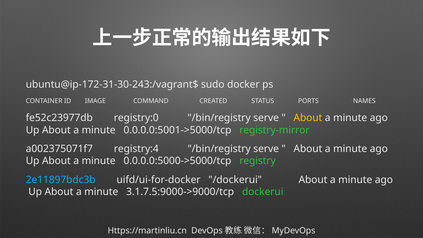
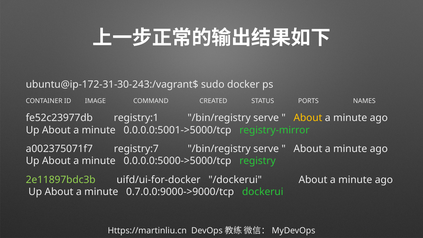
registry:0: registry:0 -> registry:1 (136, 118)
registry:4: registry:4 -> registry:7 (136, 149)
2e11897bdc3b colour: light blue -> light green (61, 180)
3.1.7.5:9000->9000/tcp: 3.1.7.5:9000->9000/tcp -> 0.7.0.0:9000->9000/tcp (180, 192)
